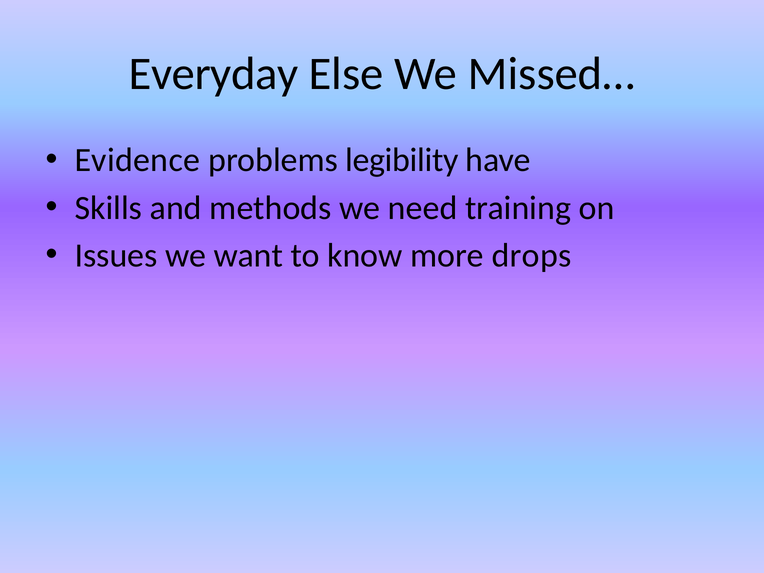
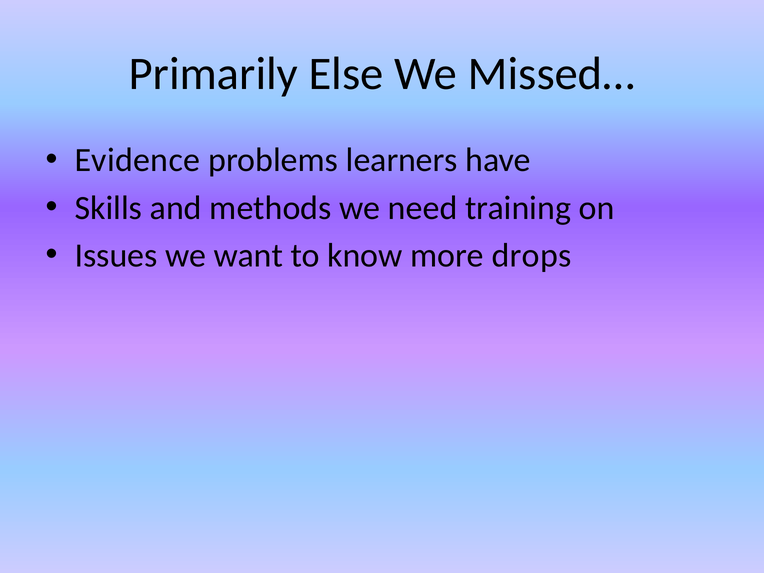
Everyday: Everyday -> Primarily (213, 74)
legibility: legibility -> learners (402, 160)
